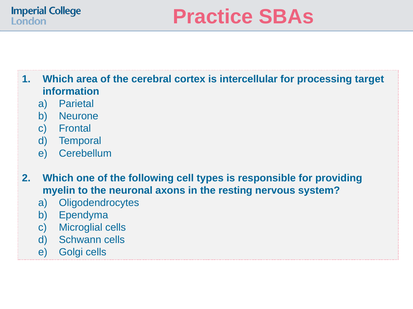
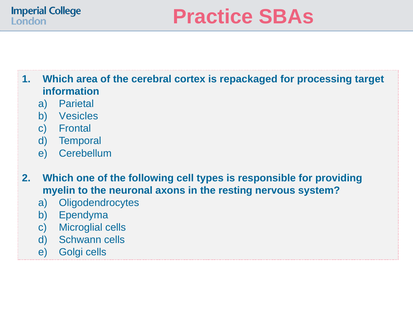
intercellular: intercellular -> repackaged (249, 79)
Neurone: Neurone -> Vesicles (79, 116)
